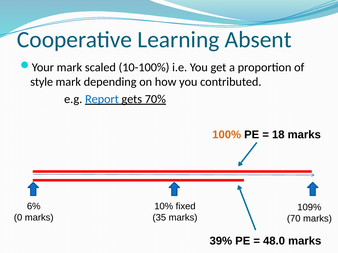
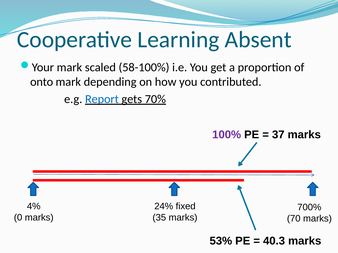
10-100%: 10-100% -> 58-100% (144, 67)
style: style -> onto (42, 82)
100% colour: orange -> purple (227, 135)
18: 18 -> 37 (278, 135)
6%: 6% -> 4% (34, 207)
10%: 10% -> 24% (164, 207)
109%: 109% -> 700% (309, 208)
39%: 39% -> 53% (221, 241)
48.0: 48.0 -> 40.3 (274, 241)
